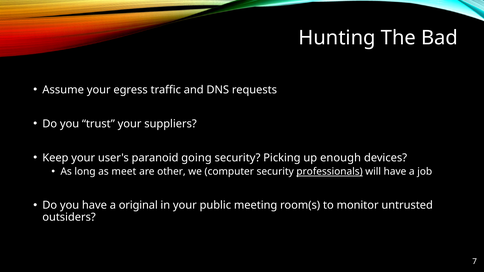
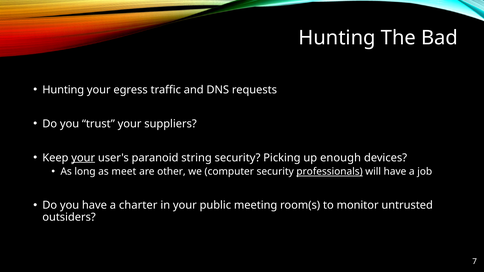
Assume: Assume -> Hunting (63, 90)
your underline: none -> present (83, 158)
going: going -> string (197, 158)
original: original -> charter (138, 205)
